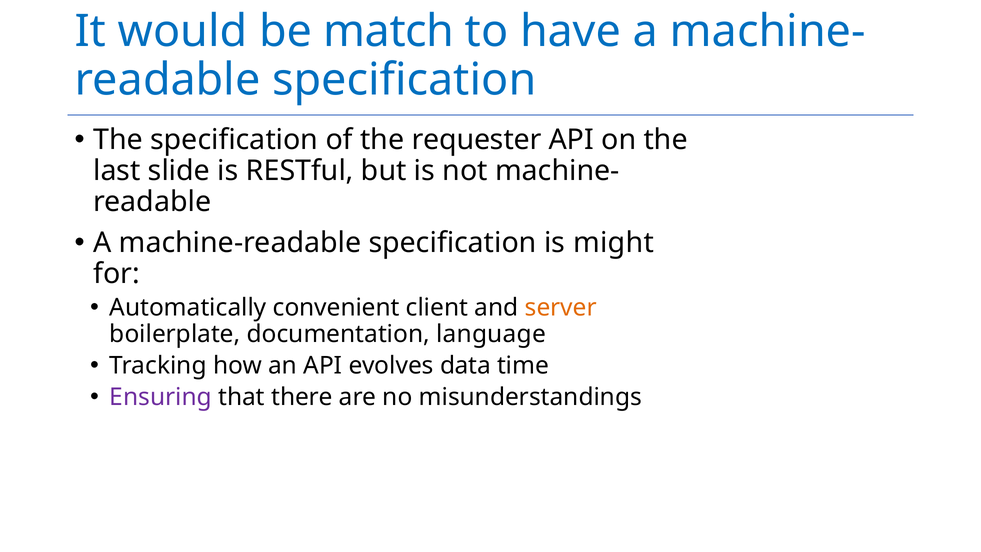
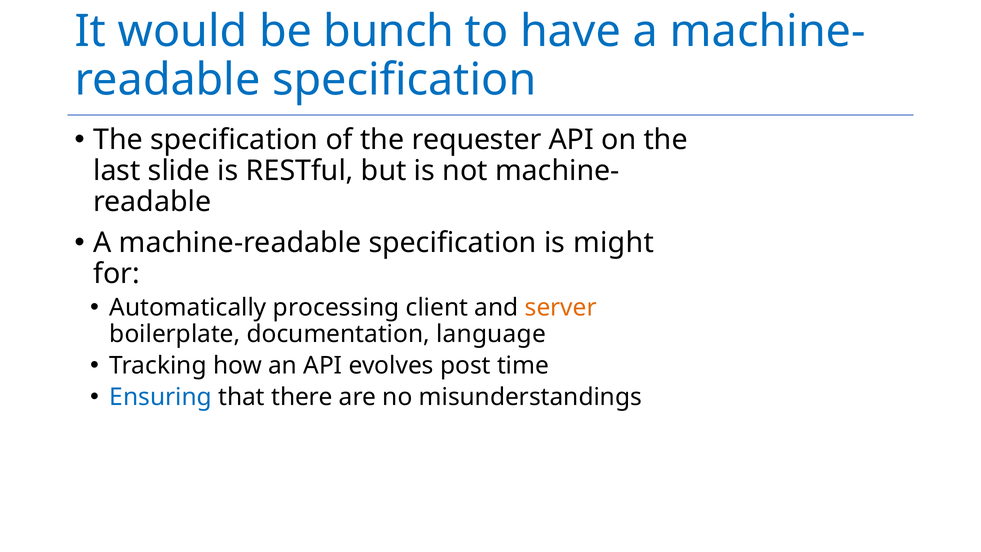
match: match -> bunch (389, 31)
convenient: convenient -> processing (336, 307)
data: data -> post (465, 365)
Ensuring colour: purple -> blue (161, 397)
